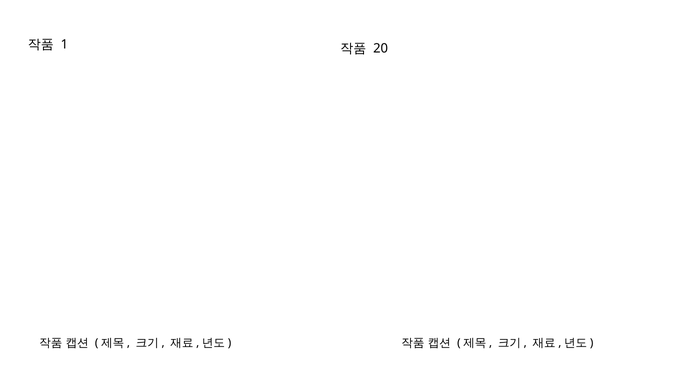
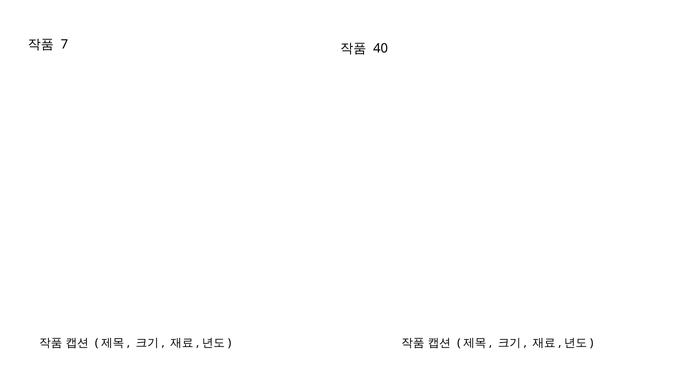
1: 1 -> 7 (64, 44)
20: 20 -> 40 (381, 48)
